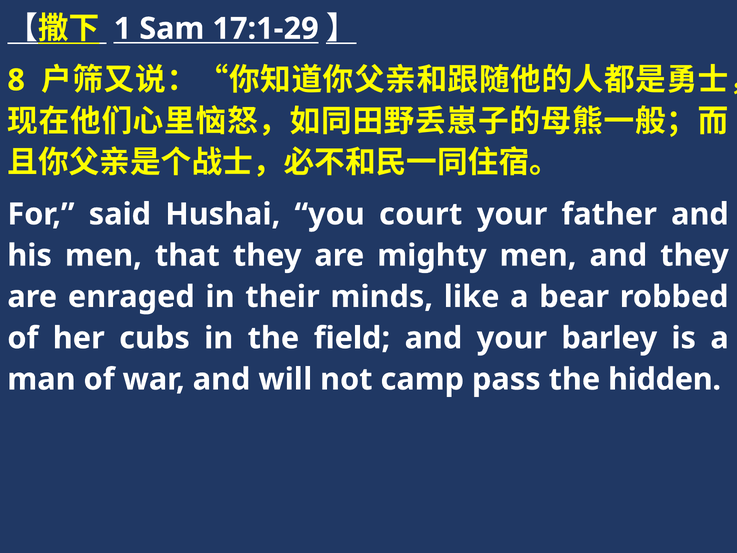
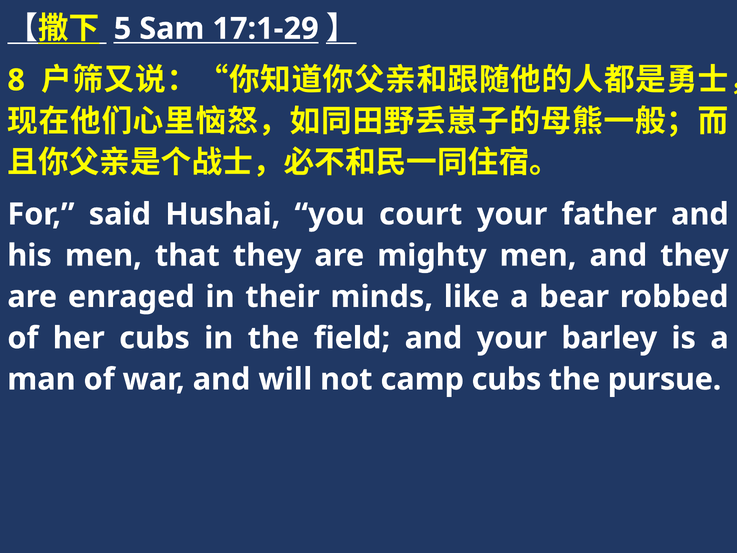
1: 1 -> 5 (123, 29)
camp pass: pass -> cubs (506, 379)
hidden: hidden -> pursue (665, 379)
